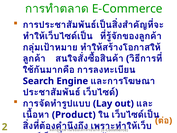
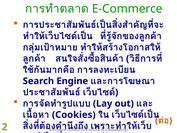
Product: Product -> Cookies (74, 115)
